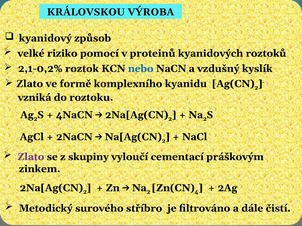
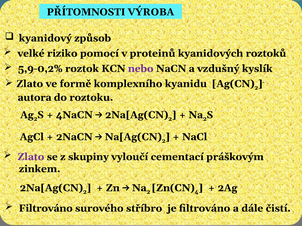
KRÁLOVSKOU: KRÁLOVSKOU -> PŘÍTOMNOSTI (86, 12)
2,1-0,2%: 2,1-0,2% -> 5,9-0,2% (40, 69)
nebo colour: blue -> purple (141, 69)
vzniká: vzniká -> autora (35, 98)
Metodický: Metodický -> Filtrováno (46, 209)
